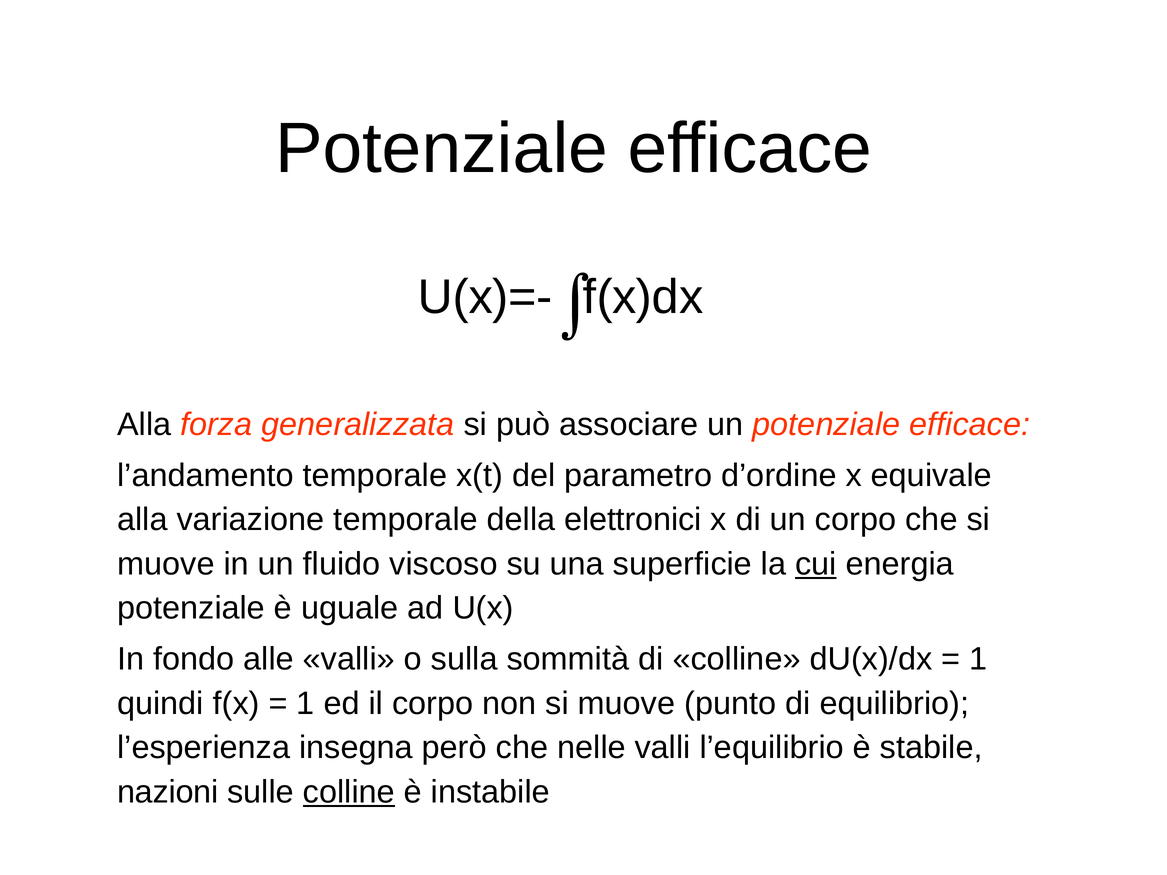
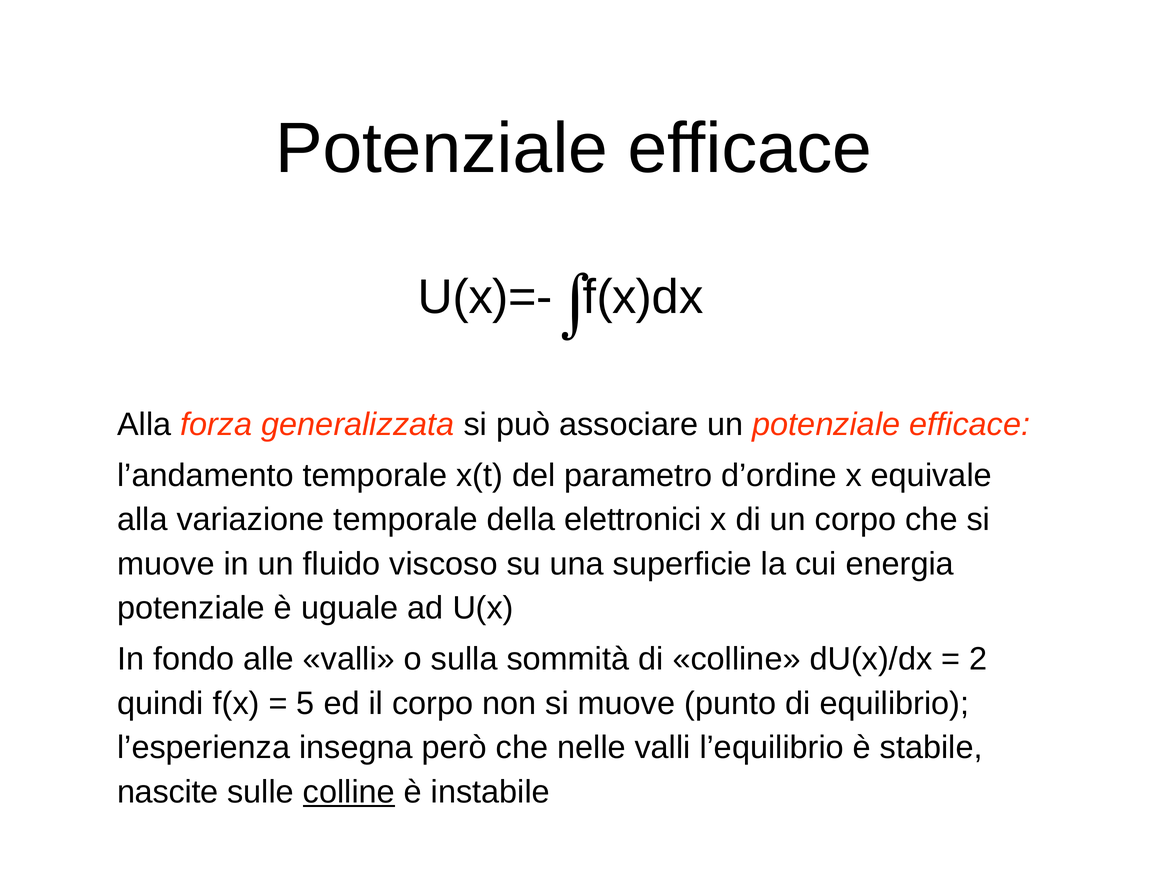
cui underline: present -> none (816, 564)
1: 1 -> 2 (978, 659)
1: 1 -> 5 (306, 704)
nazioni: nazioni -> nascite (168, 792)
